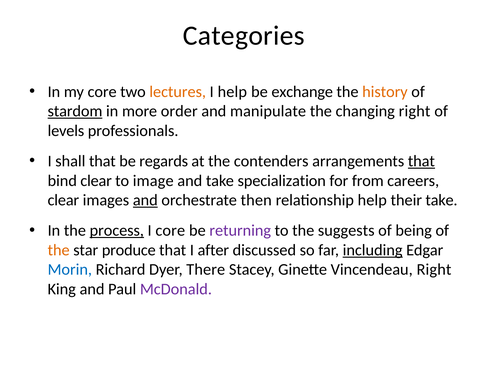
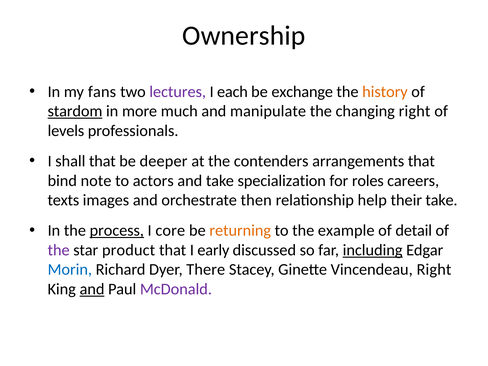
Categories: Categories -> Ownership (244, 36)
my core: core -> fans (102, 92)
lectures colour: orange -> purple (178, 92)
I help: help -> each (232, 92)
order: order -> much (179, 111)
regards: regards -> deeper (164, 161)
that underline: present -> none (421, 161)
bind clear: clear -> note (96, 181)
image: image -> actors (153, 181)
from: from -> roles (368, 181)
clear: clear -> texts (63, 200)
and underline: present -> none (145, 200)
returning colour: purple -> orange (240, 231)
suggests: suggests -> example (346, 231)
being: being -> detail (414, 231)
the colour: orange -> purple (59, 250)
produce: produce -> product (129, 250)
after: after -> early (213, 250)
and underline: none -> present (92, 289)
